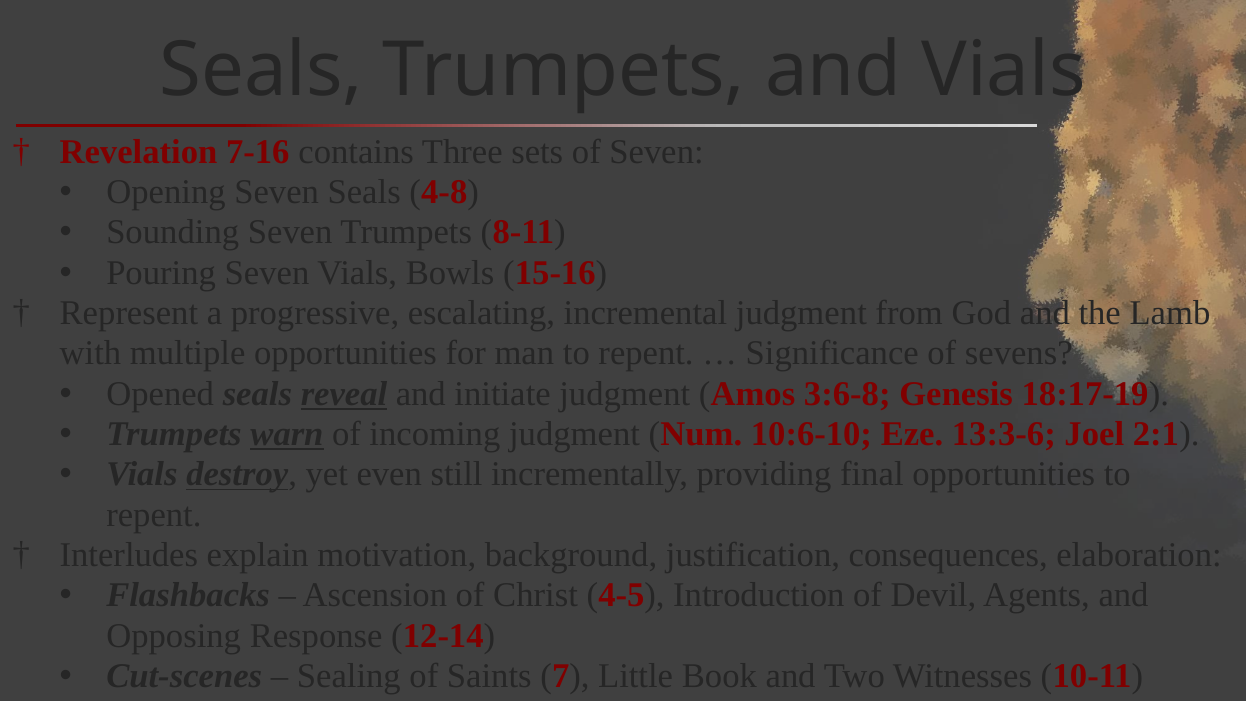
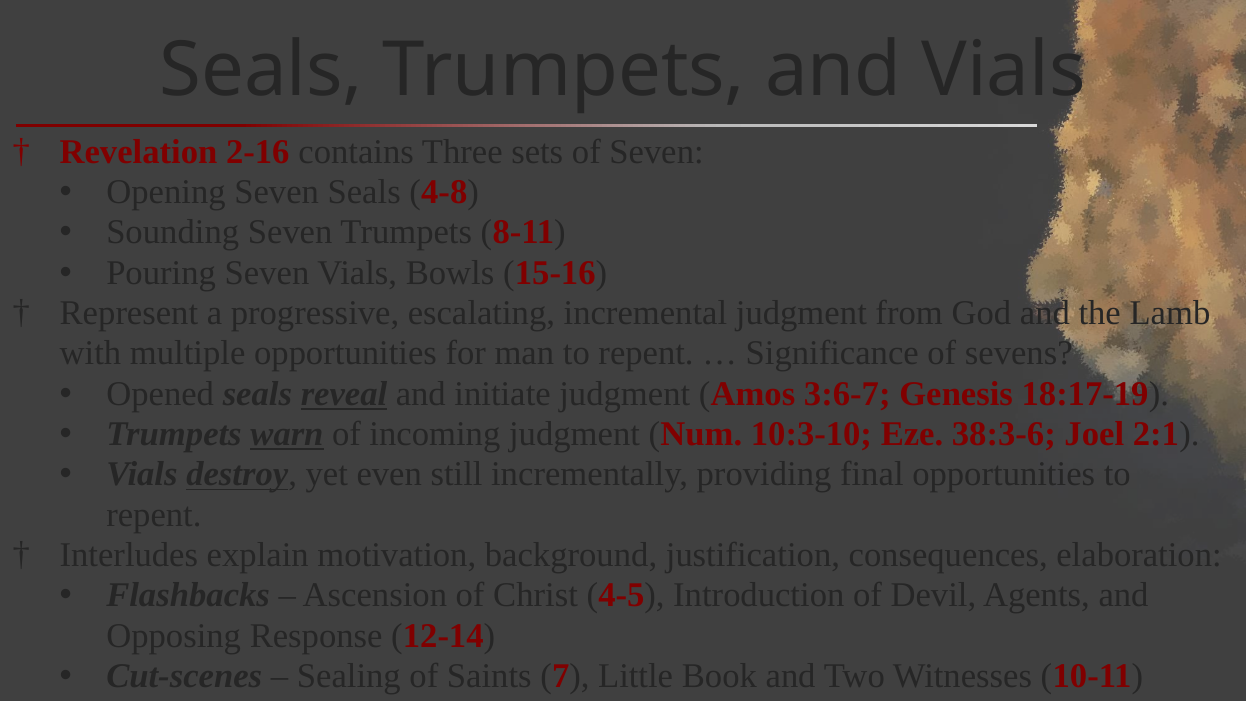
7-16: 7-16 -> 2-16 (258, 152)
3:6-8: 3:6-8 -> 3:6-7 (847, 394)
10:6-10: 10:6-10 -> 10:3-10 (811, 434)
13:3-6: 13:3-6 -> 38:3-6 (1004, 434)
